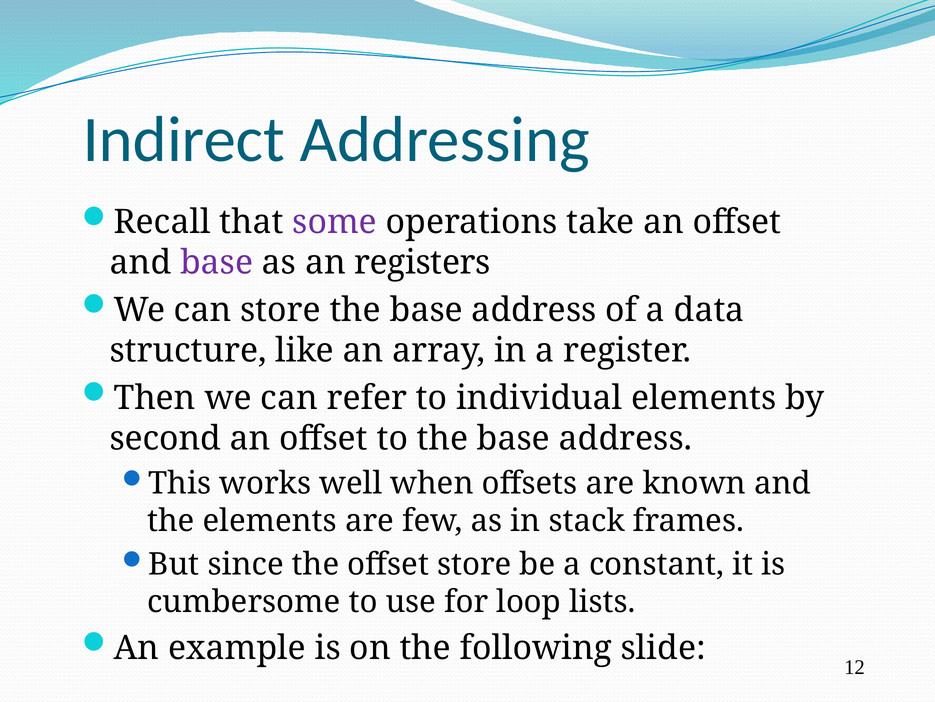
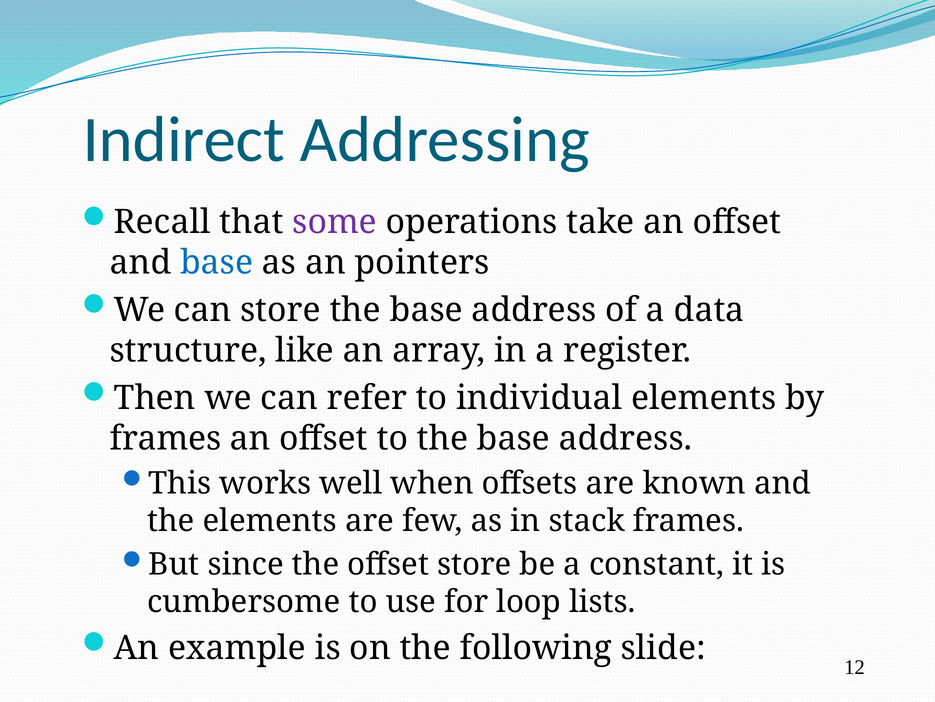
base colour: purple -> blue (217, 263)
registers: registers -> pointers (422, 263)
second: second -> frames (166, 438)
